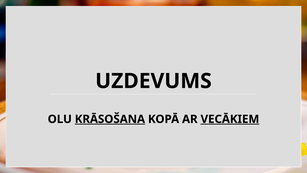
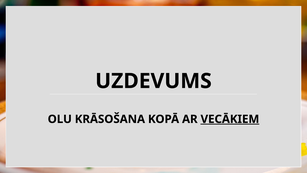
KRĀSOŠANA underline: present -> none (110, 119)
